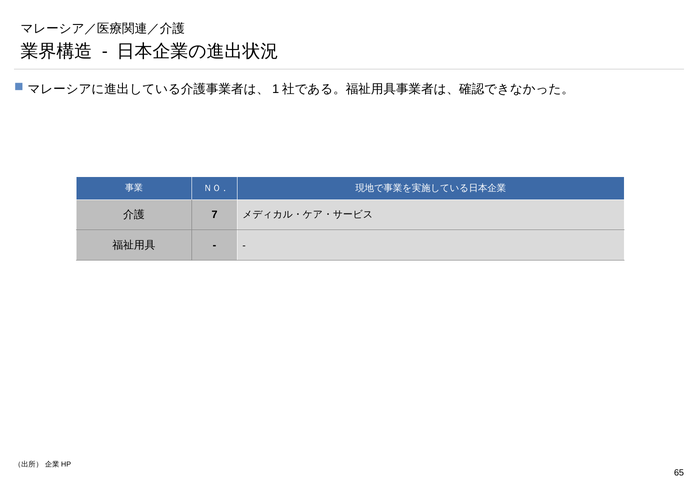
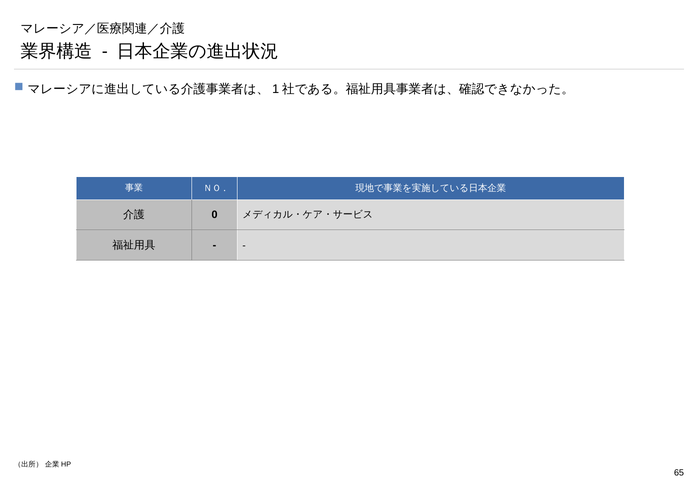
7: 7 -> 0 (215, 215)
